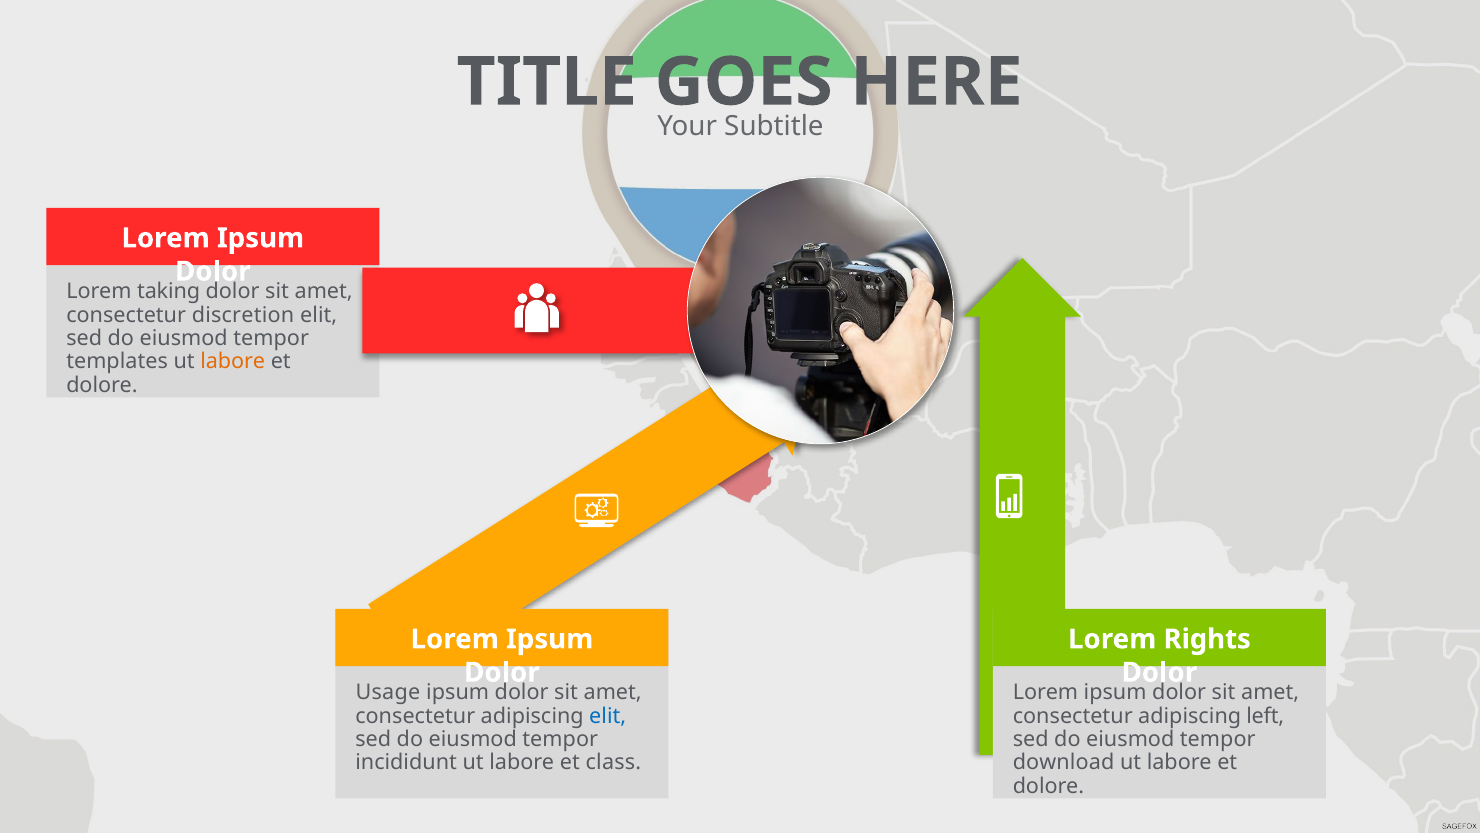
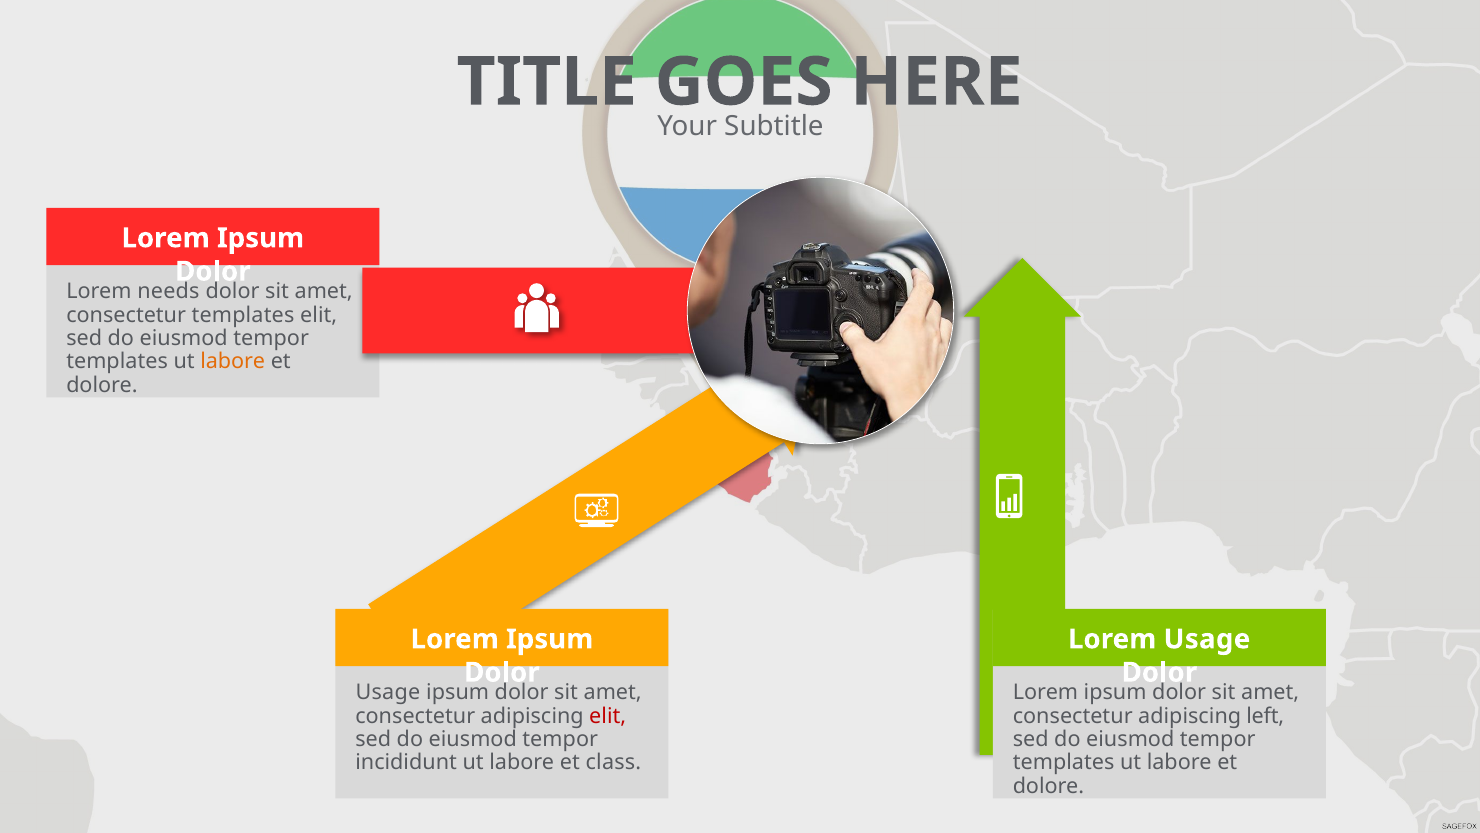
taking: taking -> needs (168, 291)
consectetur discretion: discretion -> templates (243, 315)
Lorem Rights: Rights -> Usage (1207, 639)
elit colour: blue -> red (608, 716)
download: download -> templates (1064, 762)
